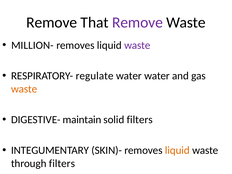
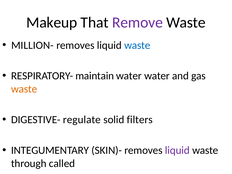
Remove: Remove -> Makeup (52, 23)
waste colour: purple -> blue (137, 45)
regulate: regulate -> maintain (95, 76)
maintain: maintain -> regulate (82, 120)
liquid colour: orange -> purple (177, 150)
through filters: filters -> called (62, 163)
